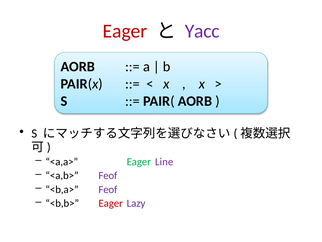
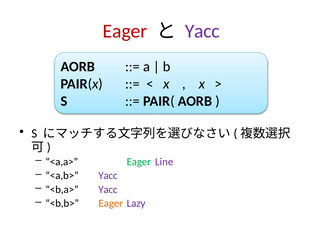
<a,b> Feof: Feof -> Yacc (108, 175)
<b,a> Feof: Feof -> Yacc (108, 189)
Eager colour: red -> orange (111, 203)
